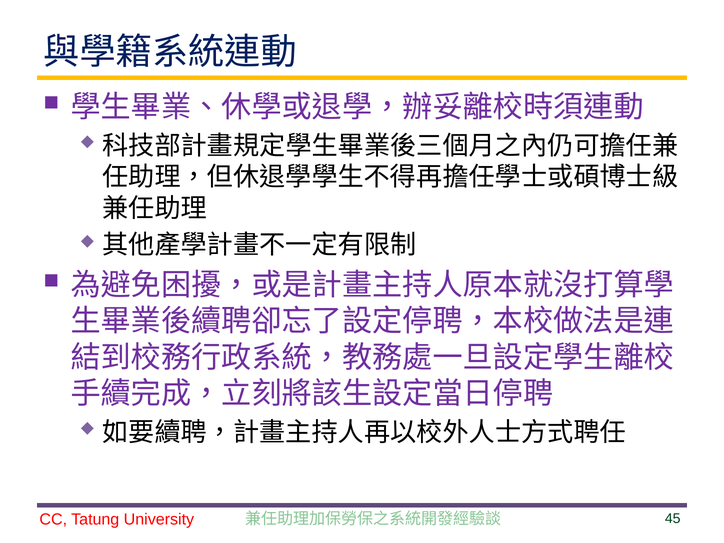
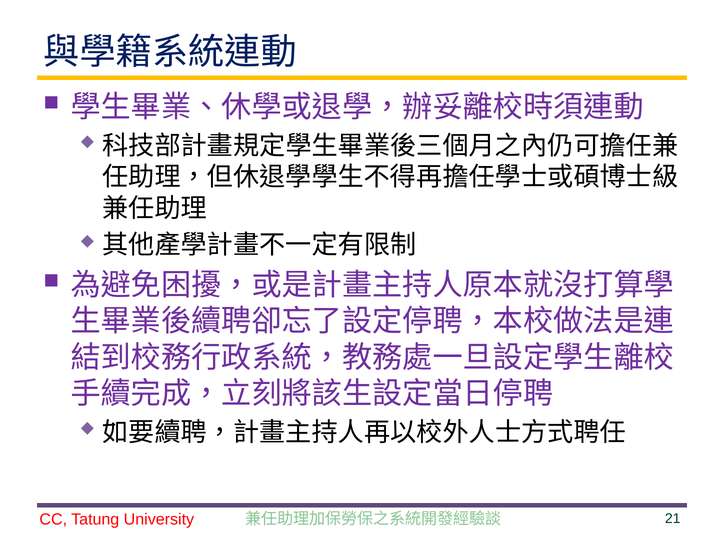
45: 45 -> 21 (673, 519)
